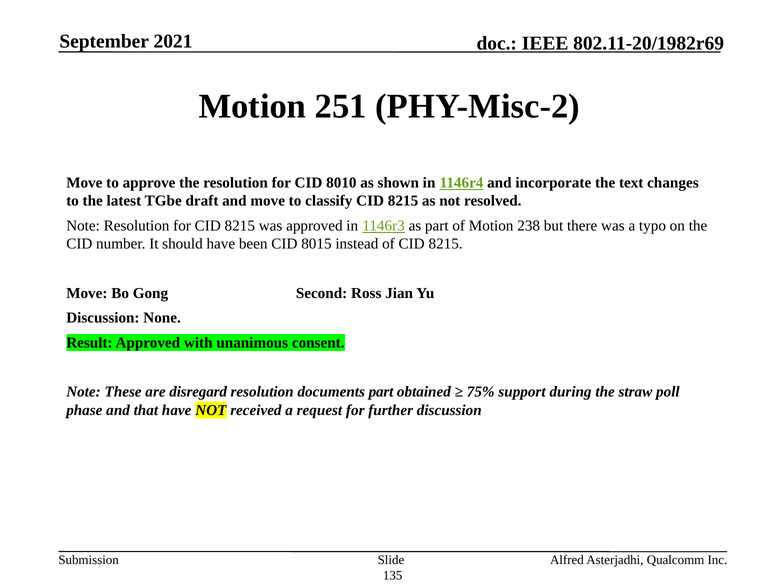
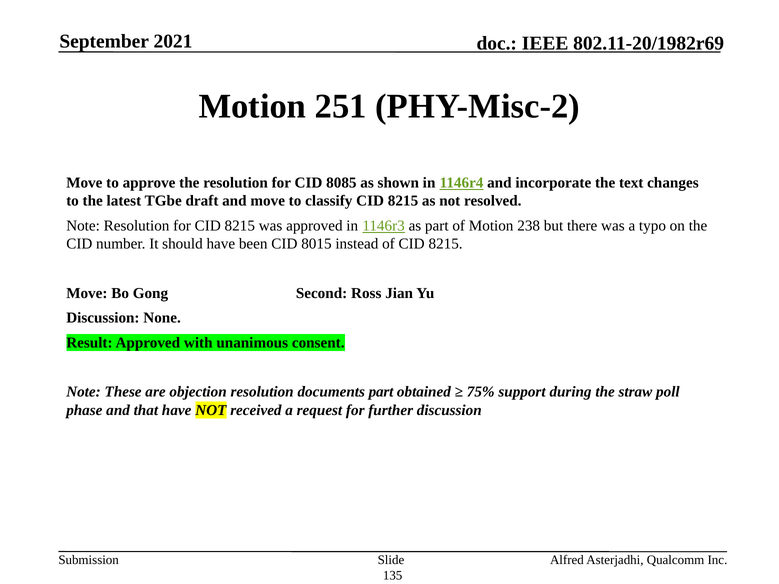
8010: 8010 -> 8085 (341, 183)
disregard: disregard -> objection (198, 392)
